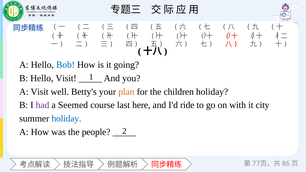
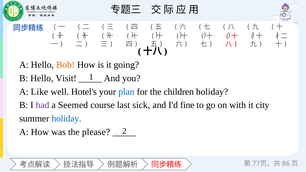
Bob colour: blue -> orange (66, 65)
A Visit: Visit -> Like (39, 92)
Betty's: Betty's -> Hotel's (84, 92)
plan colour: orange -> blue (126, 92)
here: here -> sick (141, 105)
ride: ride -> fine (187, 105)
people: people -> please (96, 132)
